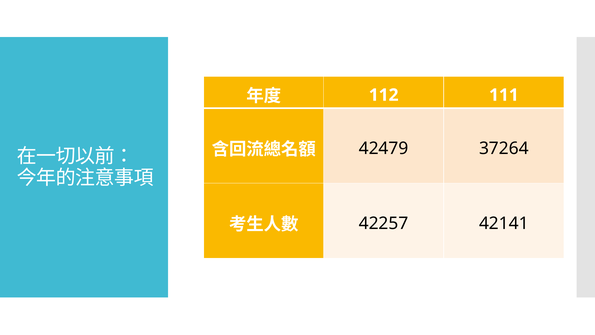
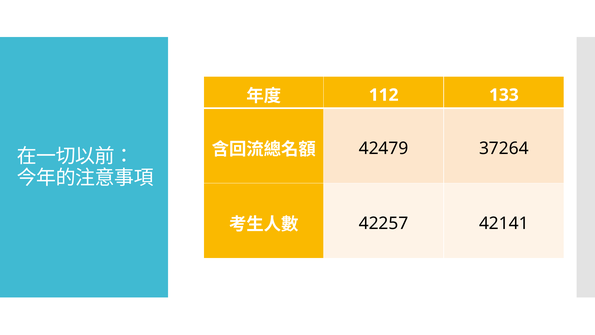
111: 111 -> 133 (504, 95)
